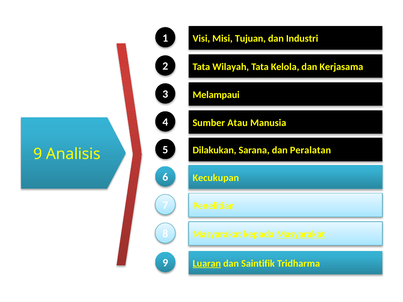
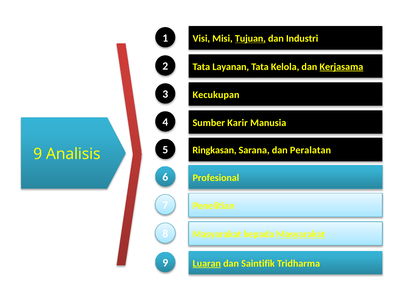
Tujuan underline: none -> present (250, 39)
Wilayah: Wilayah -> Layanan (231, 67)
Kerjasama underline: none -> present (341, 67)
Melampaui: Melampaui -> Kecukupan (216, 95)
Atau: Atau -> Karir (238, 123)
Dilakukan: Dilakukan -> Ringkasan (214, 150)
Kecukupan: Kecukupan -> Profesional (216, 178)
